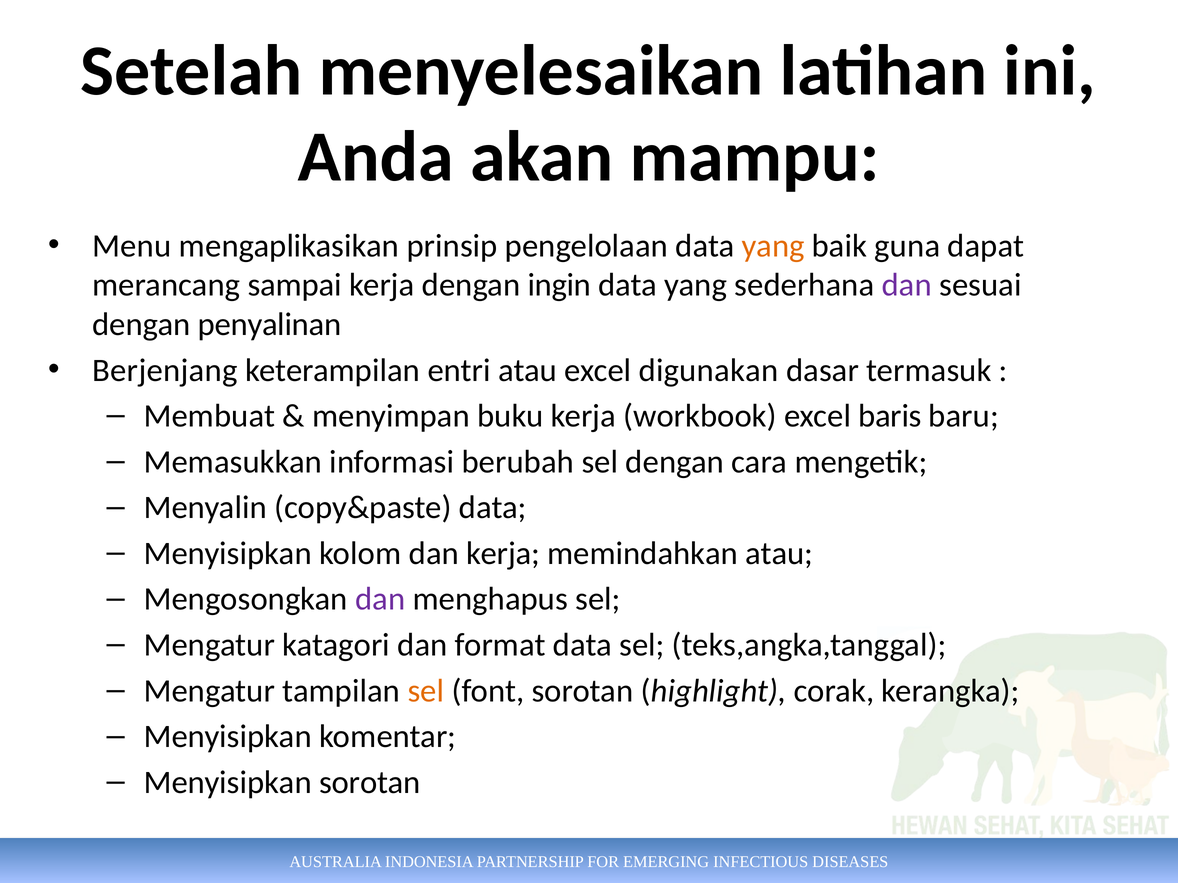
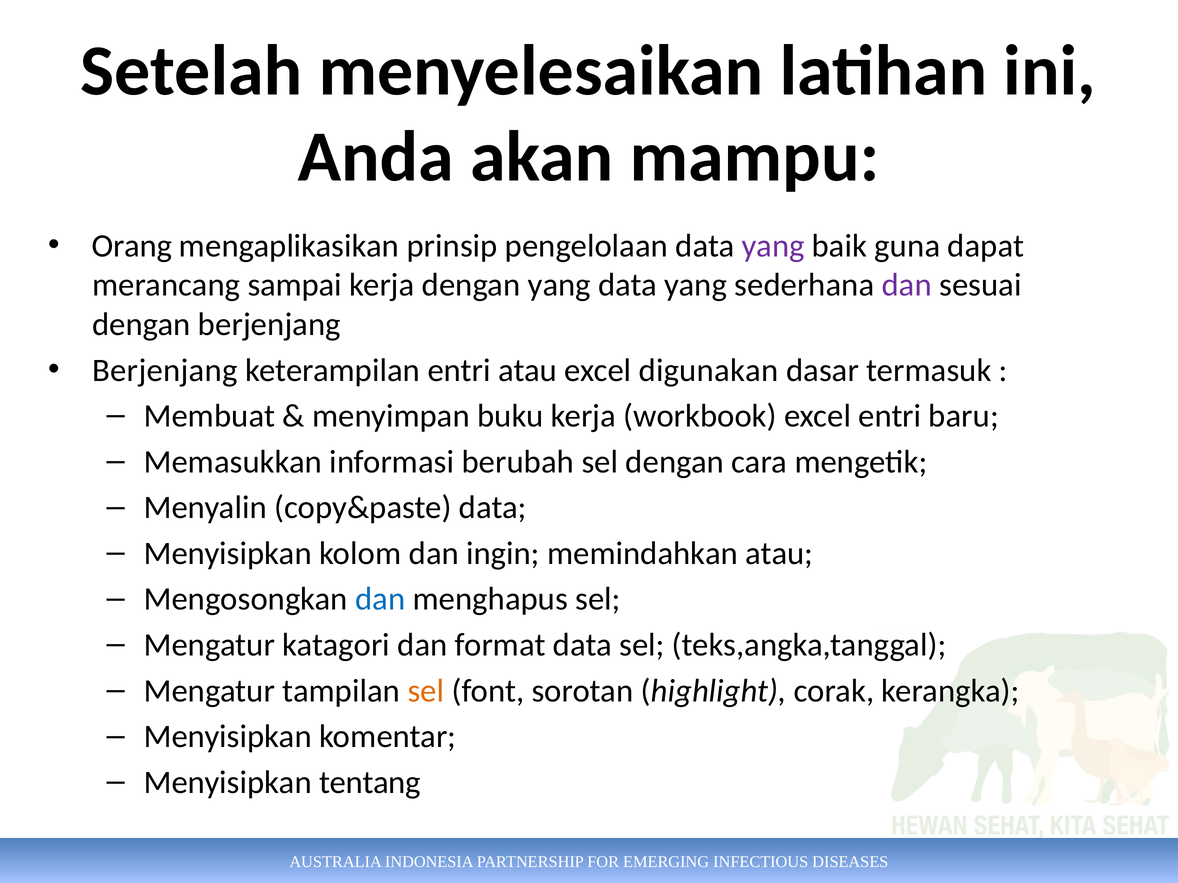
Menu: Menu -> Orang (132, 246)
yang colour: orange -> purple (773, 246)
dengan ingin: ingin -> yang (559, 285)
dengan penyalinan: penyalinan -> berjenjang (269, 325)
excel baris: baris -> entri (890, 416)
dan kerja: kerja -> ingin (503, 554)
dan colour: purple -> blue (380, 600)
Menyisipkan sorotan: sorotan -> tentang (370, 783)
